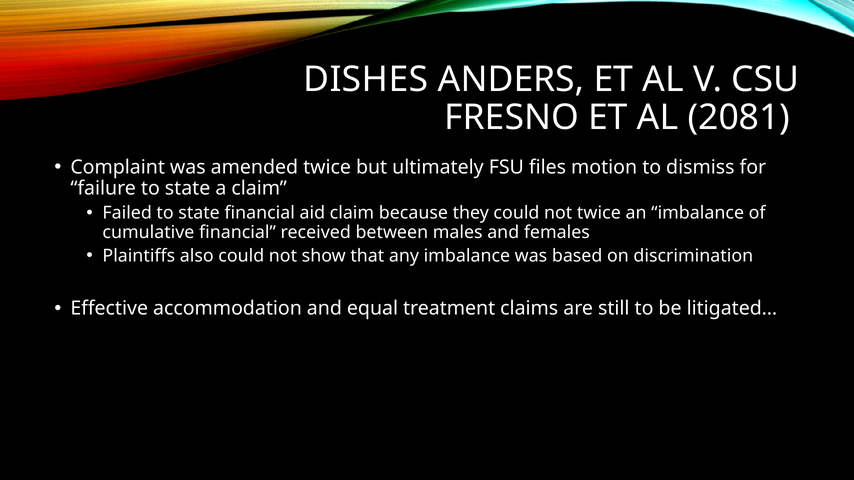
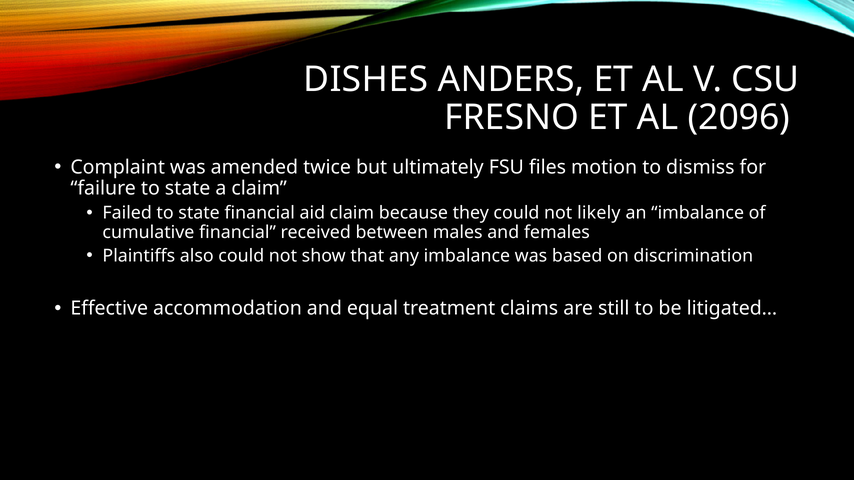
2081: 2081 -> 2096 (739, 118)
not twice: twice -> likely (599, 213)
